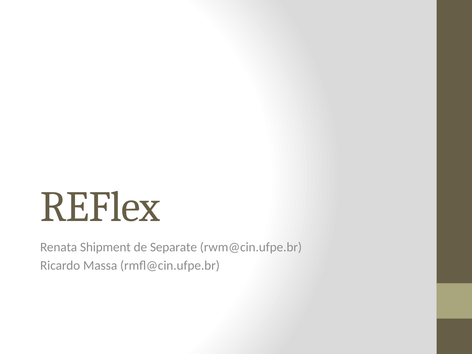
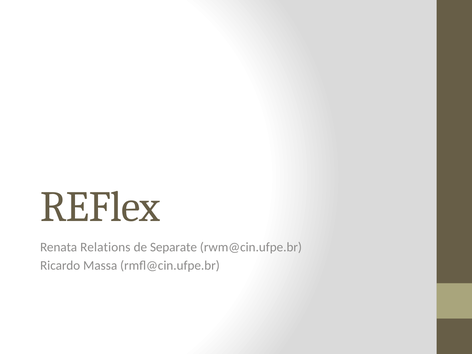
Shipment: Shipment -> Relations (105, 247)
